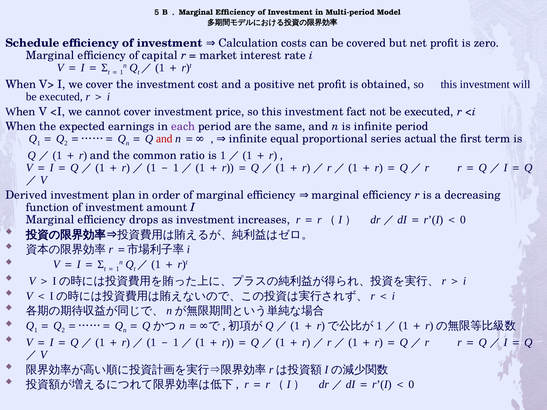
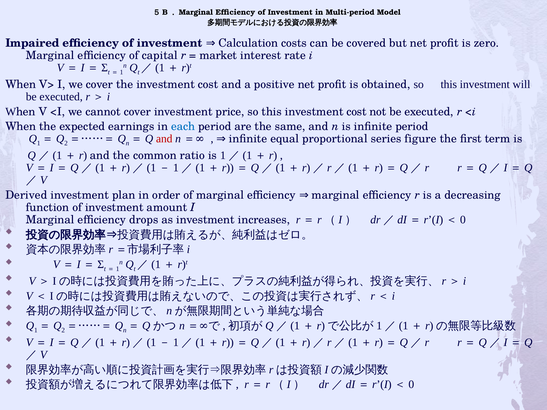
Schedule: Schedule -> Impaired (32, 43)
this investment fact: fact -> cost (356, 112)
each colour: purple -> blue (183, 127)
actual: actual -> figure (421, 139)
